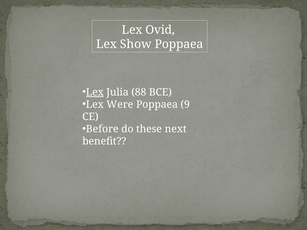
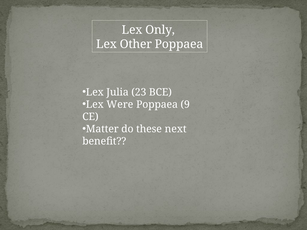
Ovid: Ovid -> Only (160, 30)
Show: Show -> Other (136, 44)
Lex underline: present -> none (95, 92)
88: 88 -> 23 (139, 92)
Before: Before -> Matter (102, 129)
